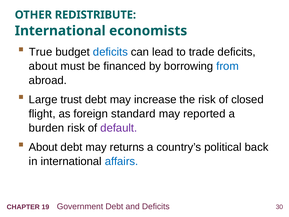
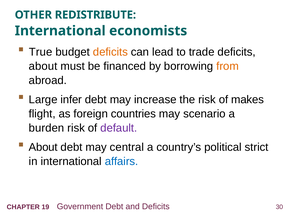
deficits colour: blue -> orange (110, 52)
from colour: blue -> orange (228, 66)
trust: trust -> infer (71, 99)
closed: closed -> makes (248, 99)
standard: standard -> countries (133, 114)
reported: reported -> scenario (204, 114)
returns: returns -> central (127, 147)
back: back -> strict (257, 147)
